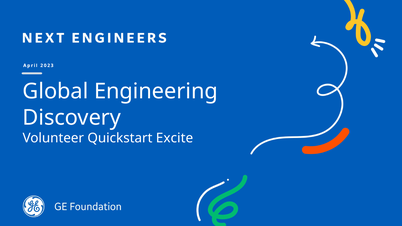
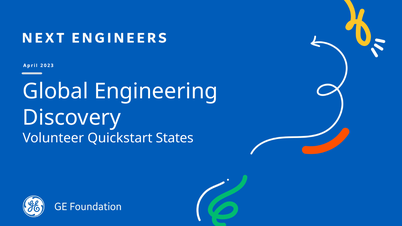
Excite: Excite -> States (175, 138)
